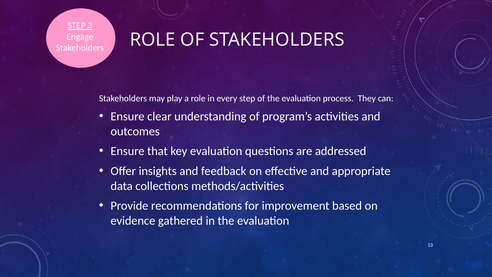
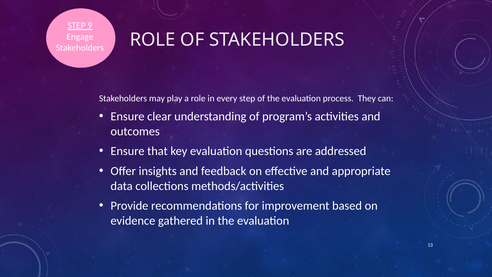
3: 3 -> 9 (90, 26)
